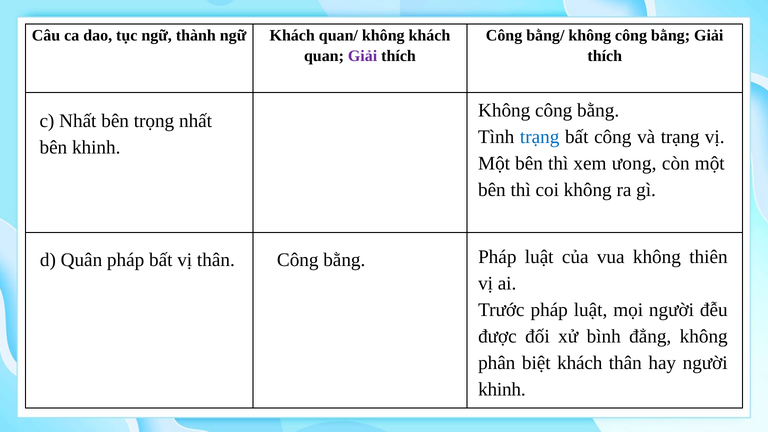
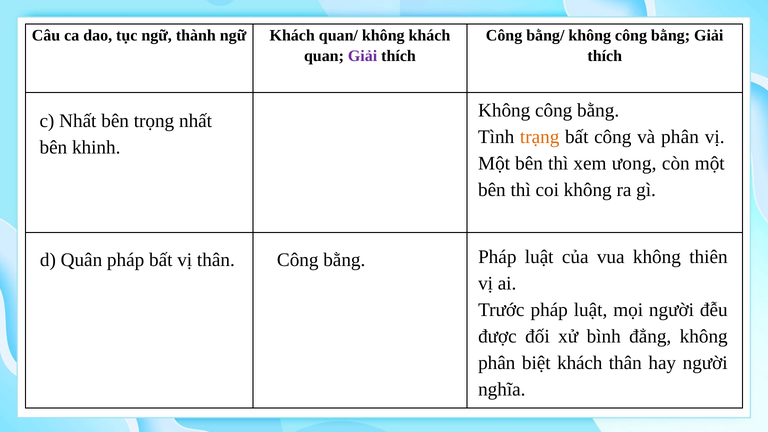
trạng colour: blue -> orange (540, 137)
và trạng: trạng -> phân (680, 137)
khinh: khinh -> nghĩa (502, 390)
